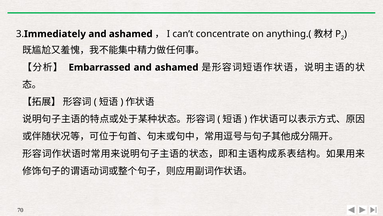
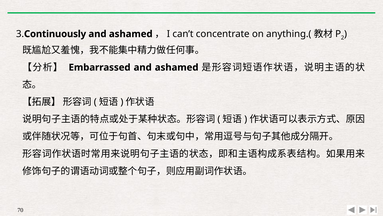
Immediately: Immediately -> Continuously (55, 34)
